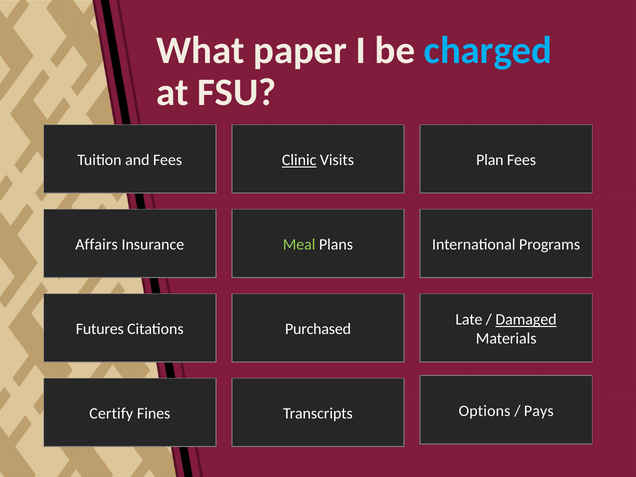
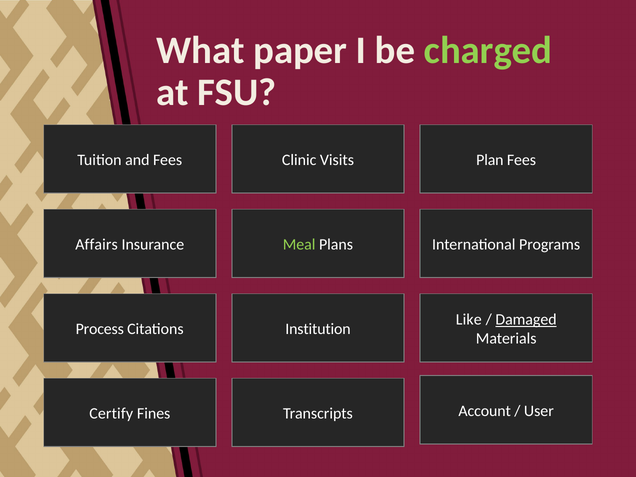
charged colour: light blue -> light green (488, 50)
Clinic underline: present -> none (299, 160)
Late: Late -> Like (469, 320)
Futures: Futures -> Process (100, 329)
Purchased: Purchased -> Institution (318, 329)
Options: Options -> Account (485, 411)
Pays: Pays -> User (539, 411)
